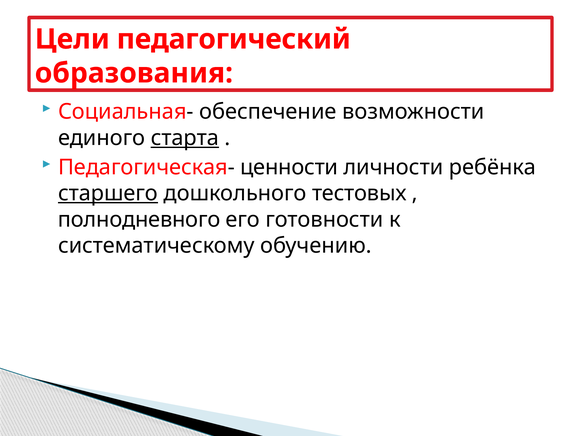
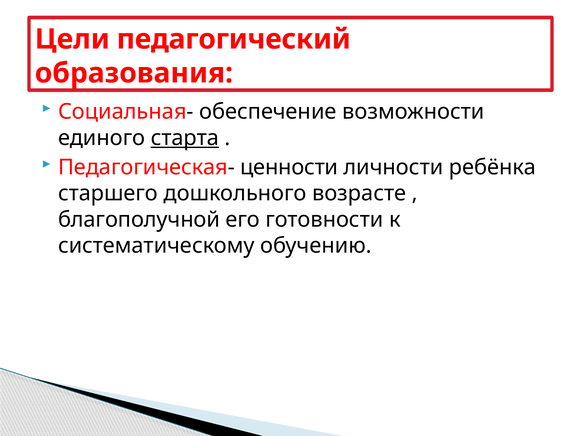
старшего underline: present -> none (108, 193)
тестовых: тестовых -> возрасте (359, 193)
полнодневного: полнодневного -> благополучной (139, 219)
